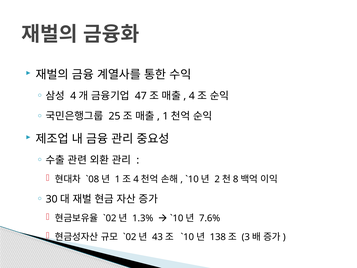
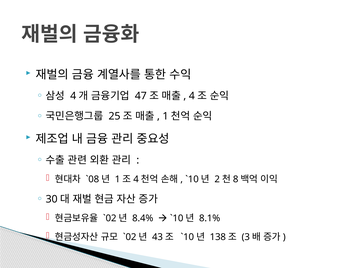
1.3%: 1.3% -> 8.4% (143, 218)
7.6%: 7.6% -> 8.1% (210, 218)
